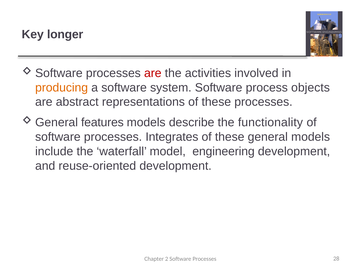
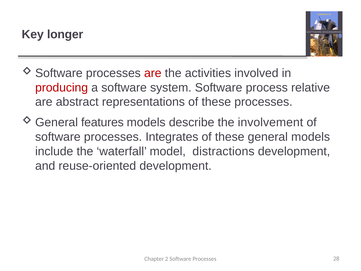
producing colour: orange -> red (62, 87)
objects: objects -> relative (311, 87)
functionality: functionality -> involvement (270, 122)
engineering: engineering -> distractions (223, 151)
